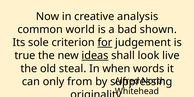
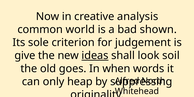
for underline: present -> none (105, 43)
true: true -> give (25, 56)
live: live -> soil (171, 56)
steal: steal -> goes (73, 69)
from: from -> heap (80, 82)
